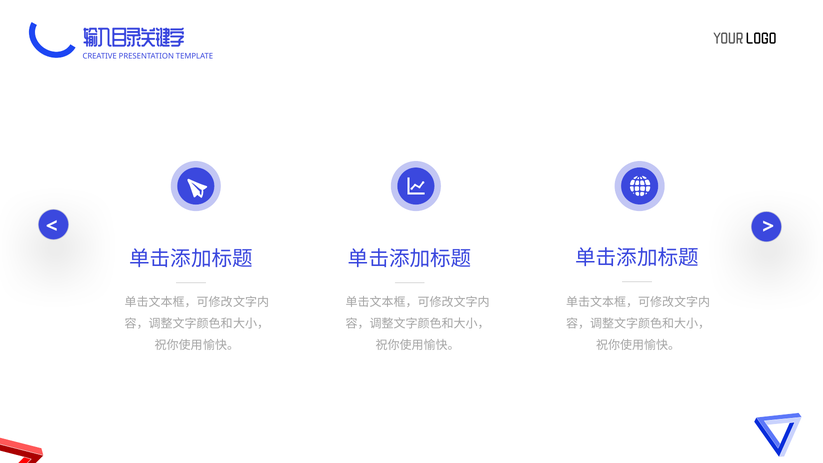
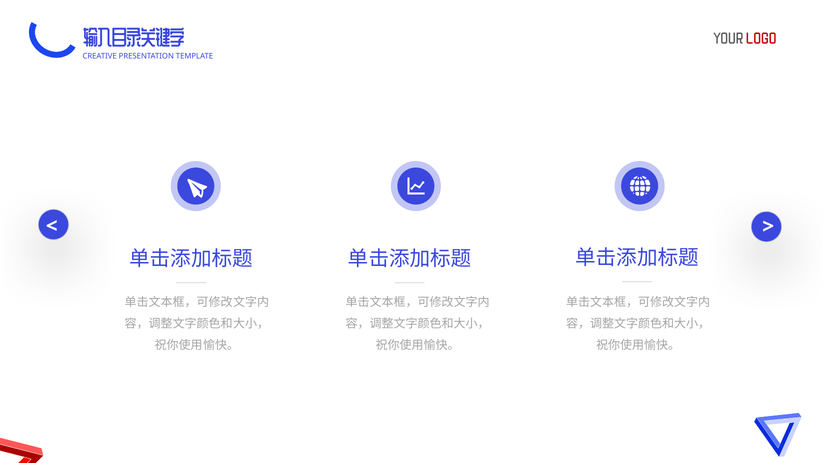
LOGO colour: black -> red (761, 38)
